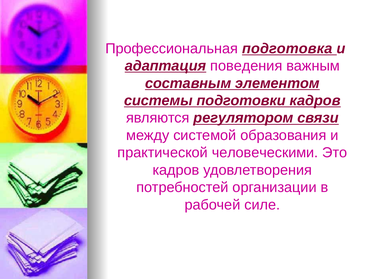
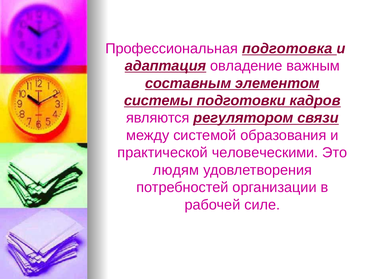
поведения: поведения -> овладение (246, 66)
кадров: кадров -> людям (176, 170)
